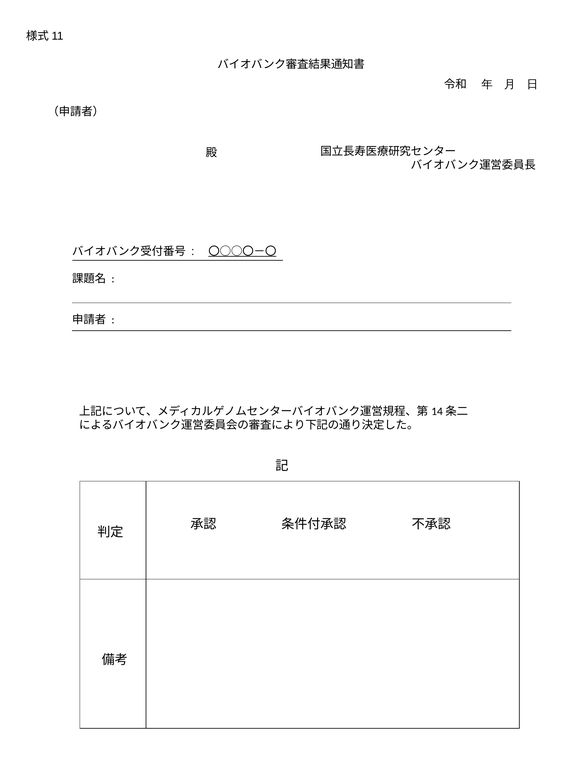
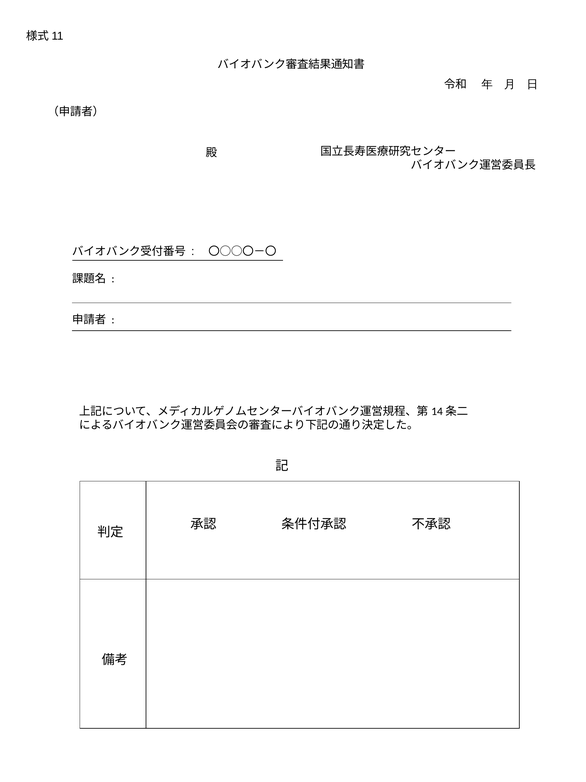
〇○○〇－〇 underline: present -> none (242, 251)
